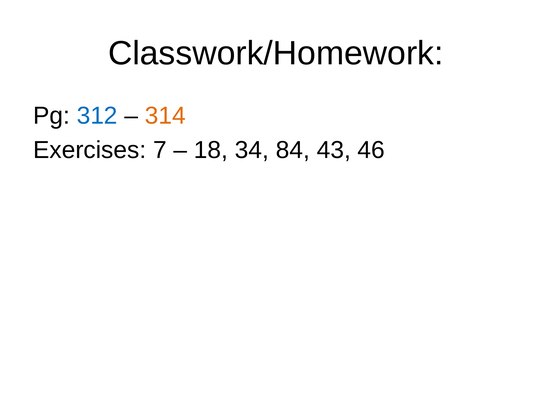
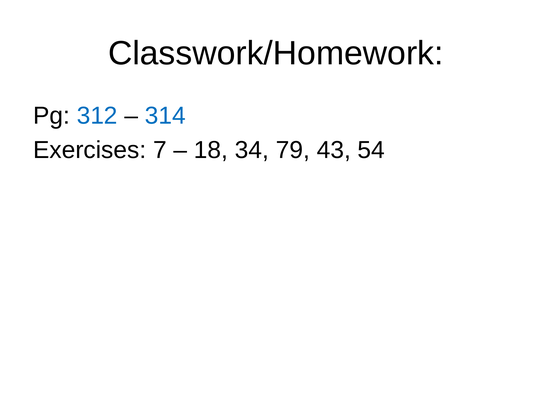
314 colour: orange -> blue (165, 116)
84: 84 -> 79 (293, 150)
46: 46 -> 54 (371, 150)
